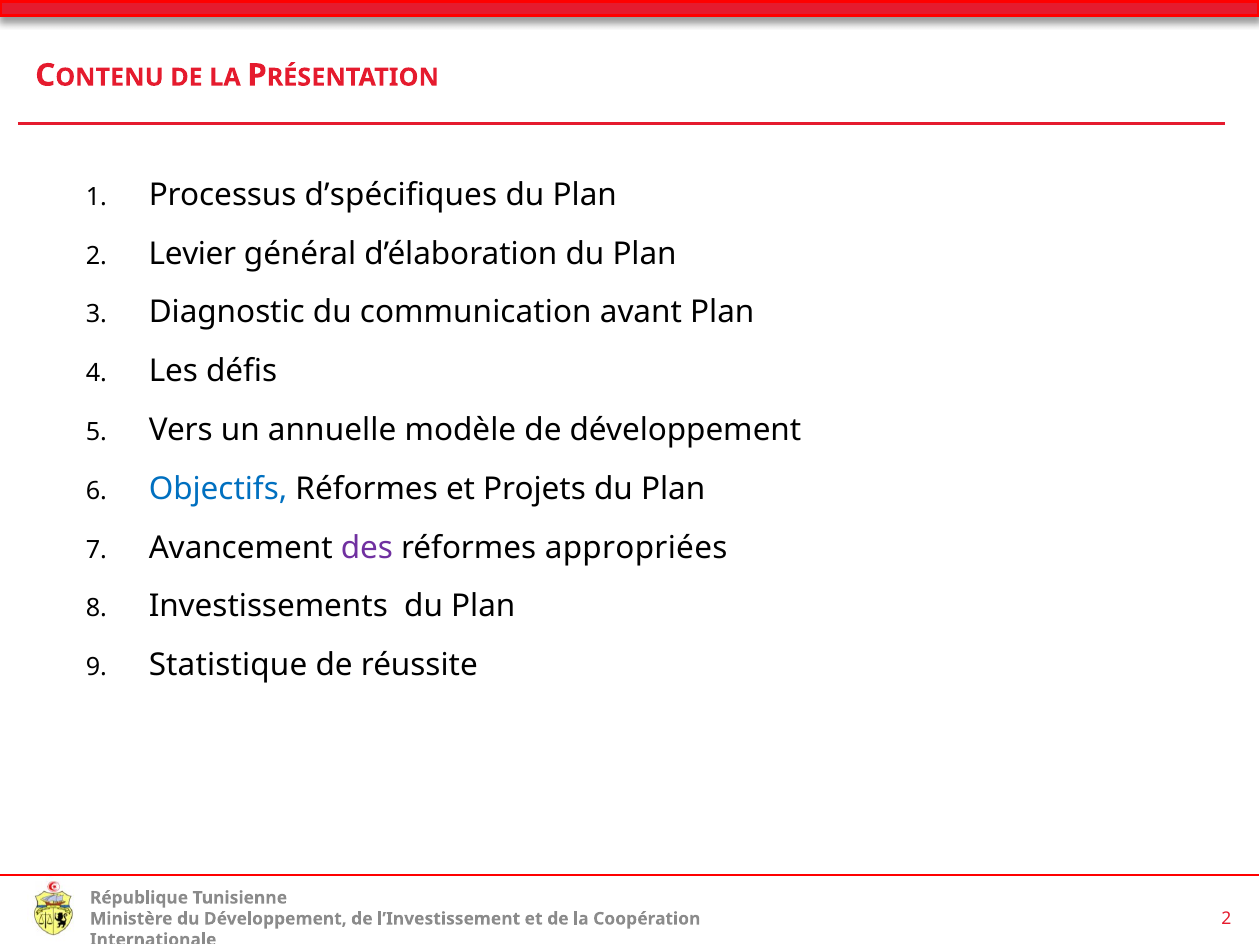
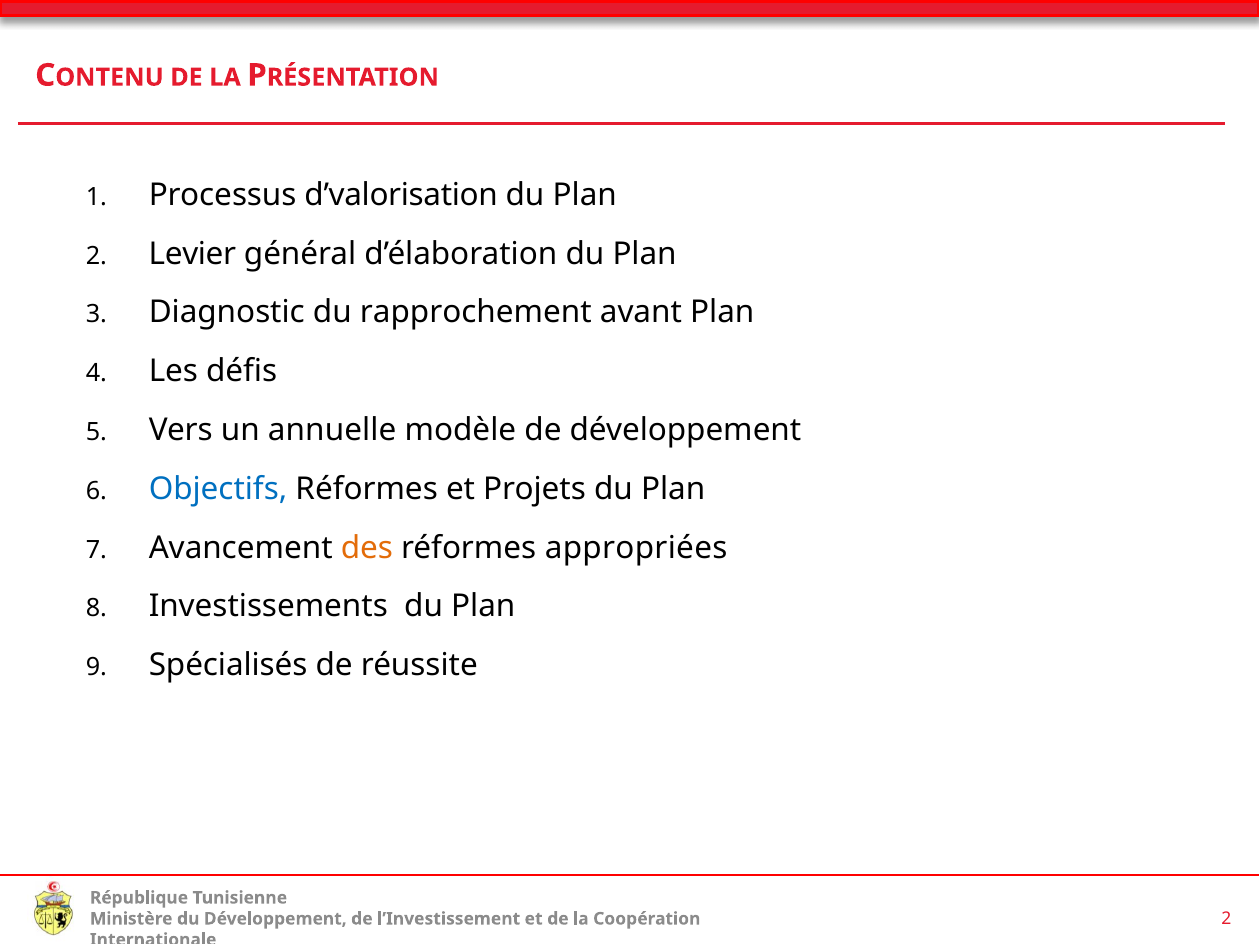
d’spécifiques: d’spécifiques -> d’valorisation (401, 195)
communication: communication -> rapprochement (476, 313)
des colour: purple -> orange (367, 548)
Statistique: Statistique -> Spécialisés (228, 665)
